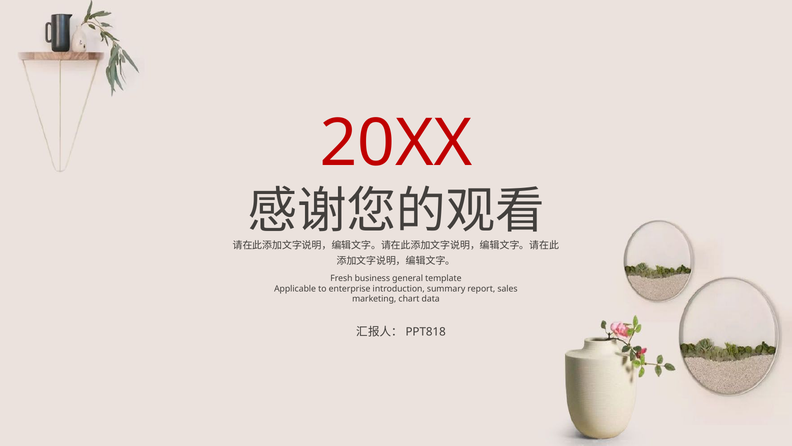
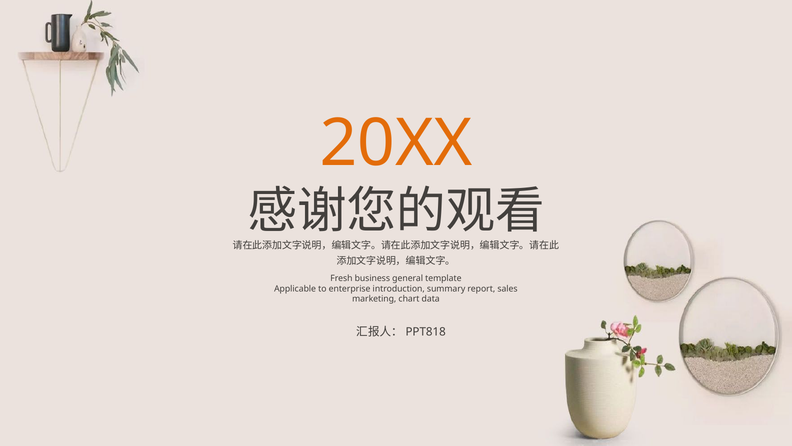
20XX colour: red -> orange (396, 143)
